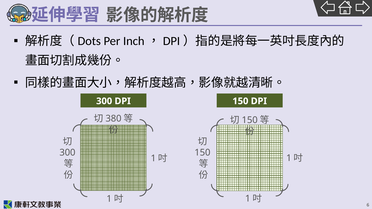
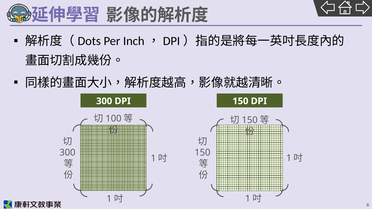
380: 380 -> 100 (113, 119)
